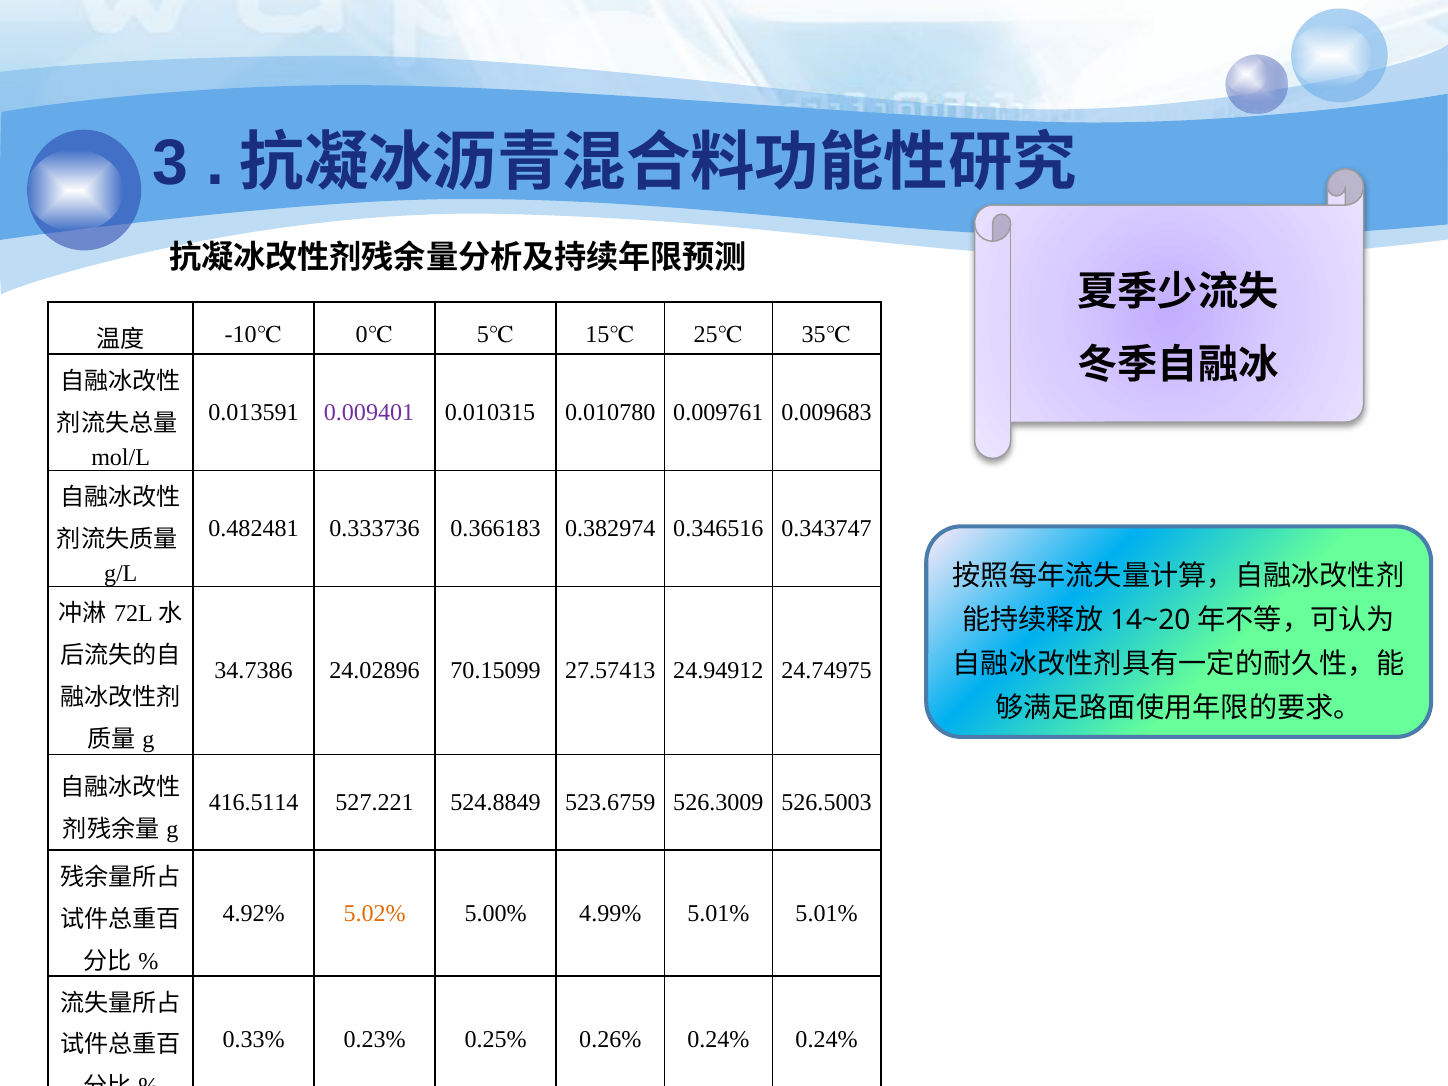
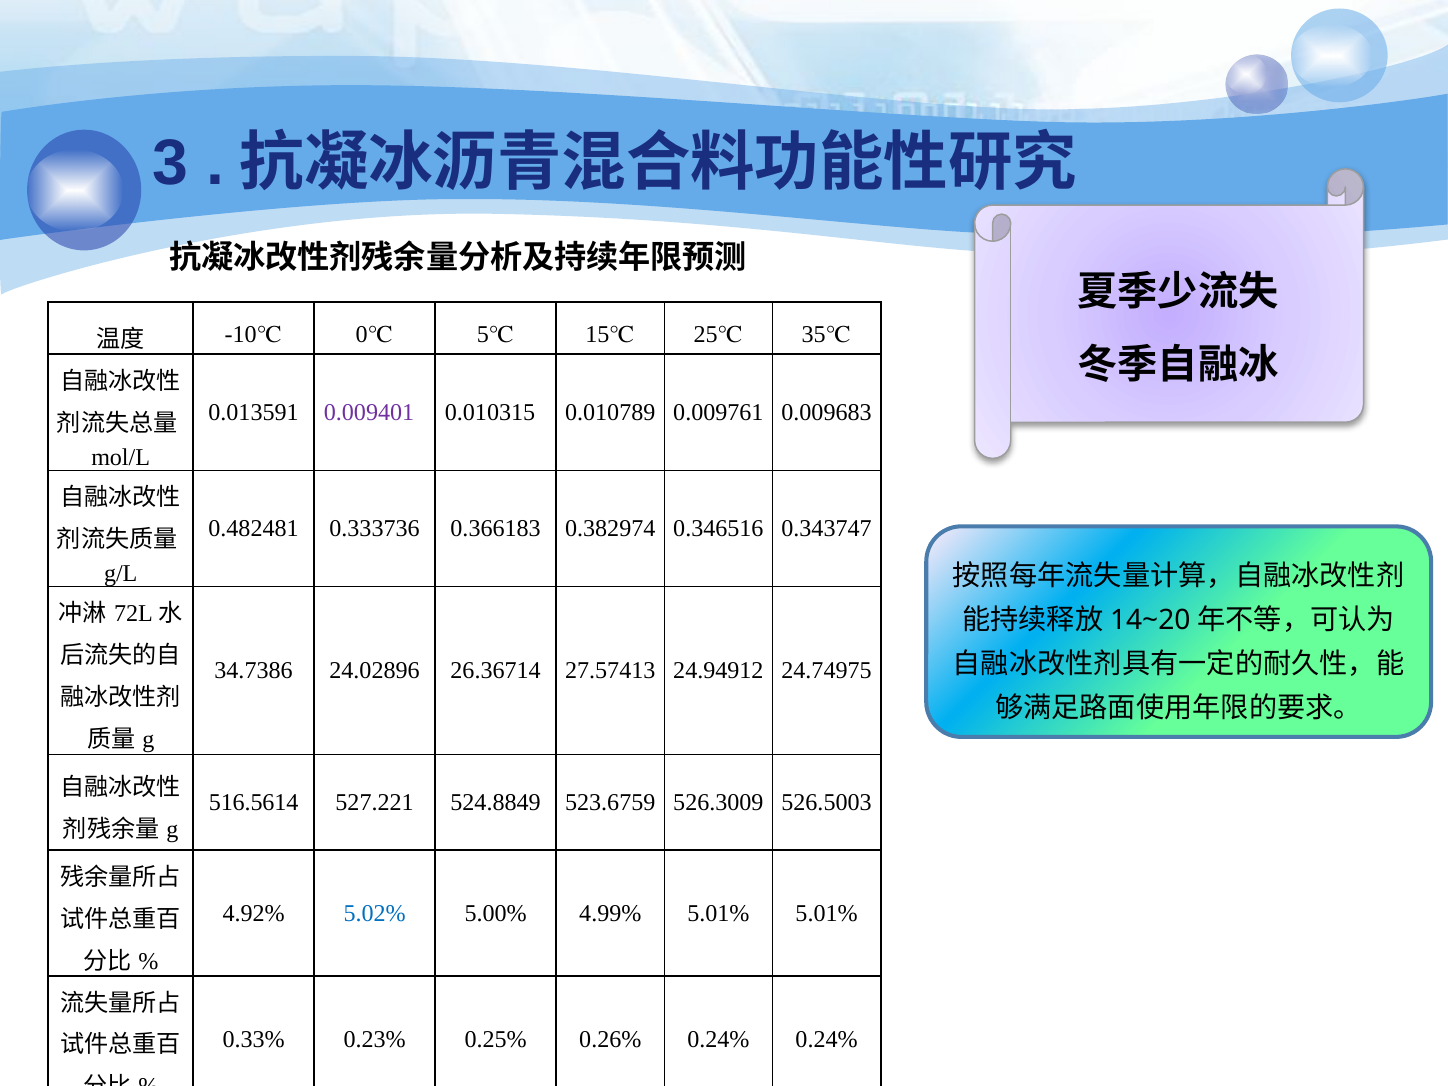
0.010780: 0.010780 -> 0.010789 (610, 412)
70.15099: 70.15099 -> 26.36714 (496, 671)
416.5114: 416.5114 -> 516.5614 (254, 802)
5.02% colour: orange -> blue (375, 913)
